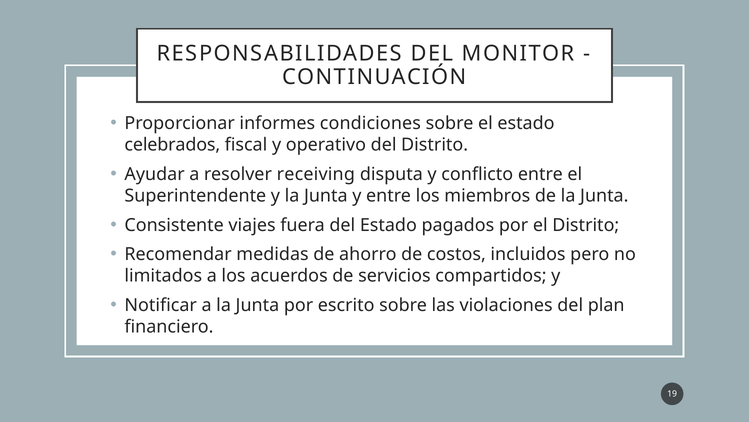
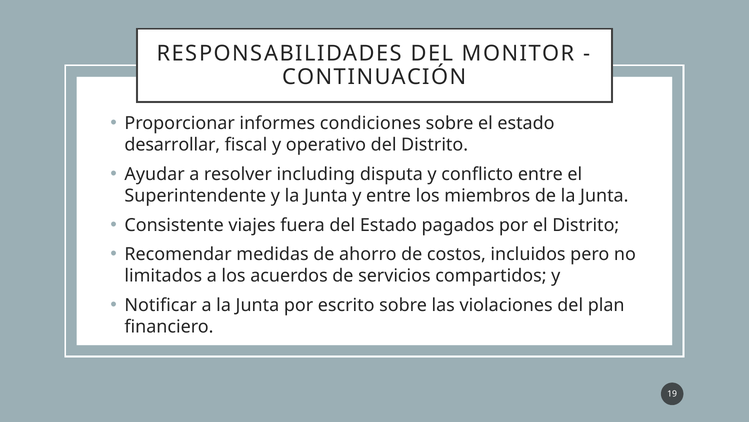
celebrados: celebrados -> desarrollar (172, 145)
receiving: receiving -> including (316, 174)
